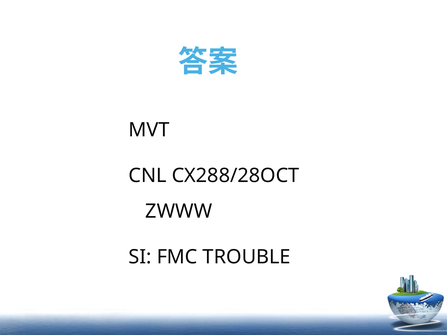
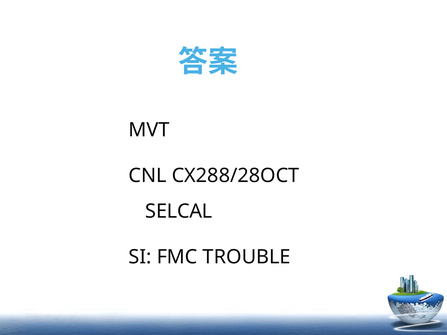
ZWWW: ZWWW -> SELCAL (179, 211)
